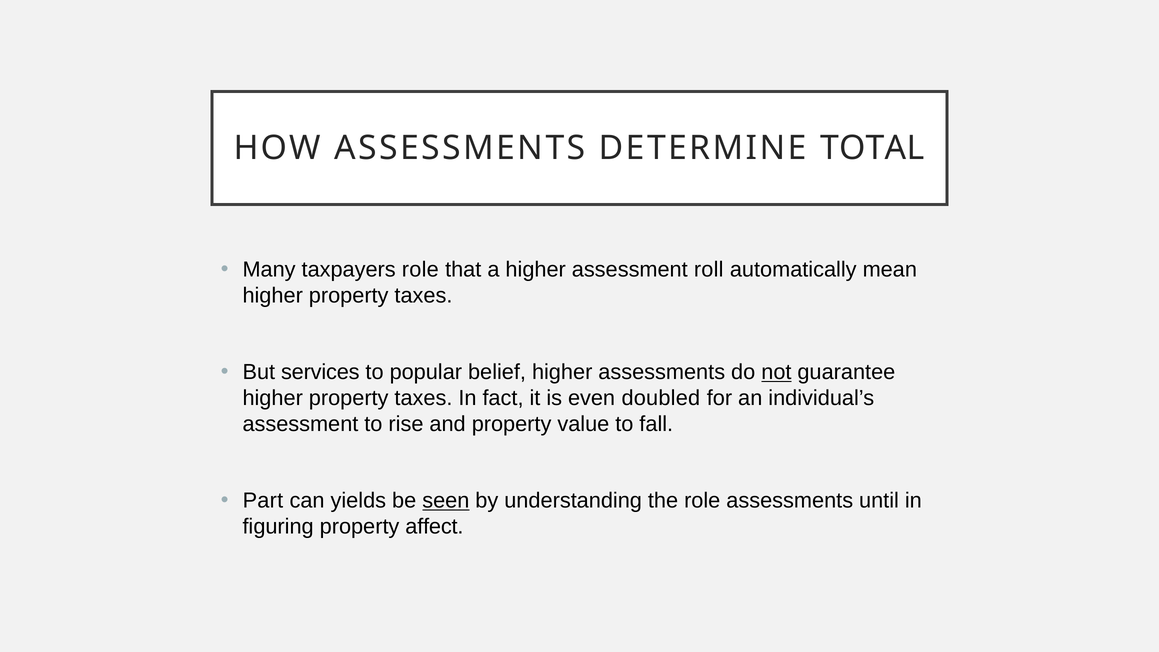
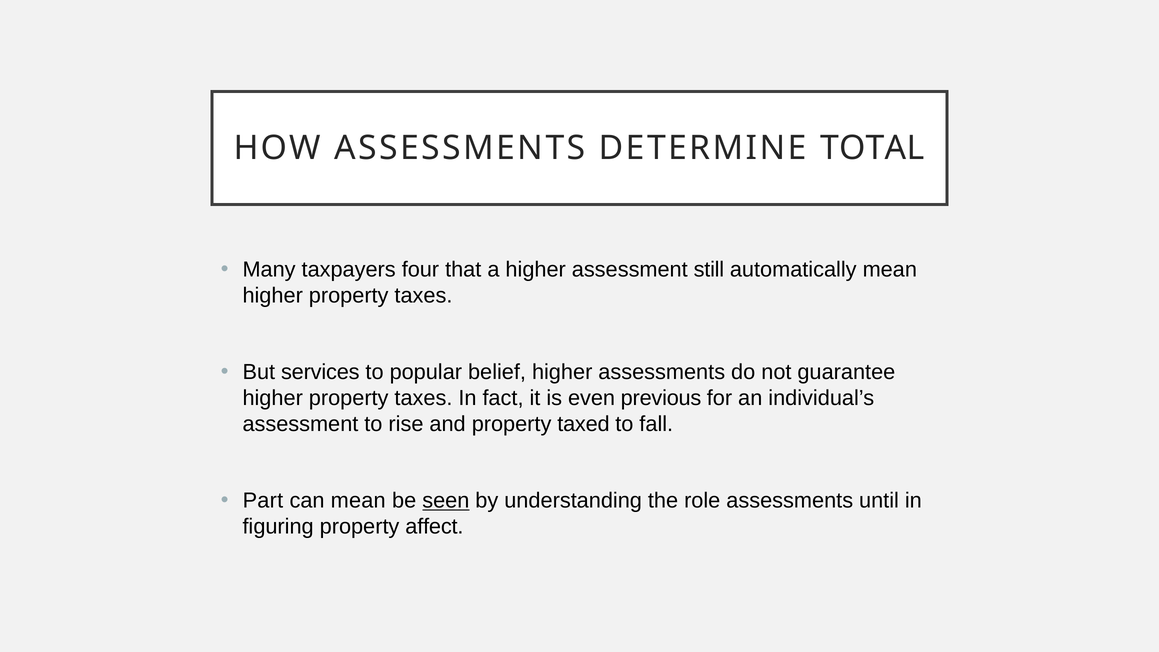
taxpayers role: role -> four (420, 270)
roll: roll -> still (709, 270)
not underline: present -> none (776, 372)
doubled: doubled -> previous (661, 398)
value: value -> taxed (583, 424)
can yields: yields -> mean (358, 501)
